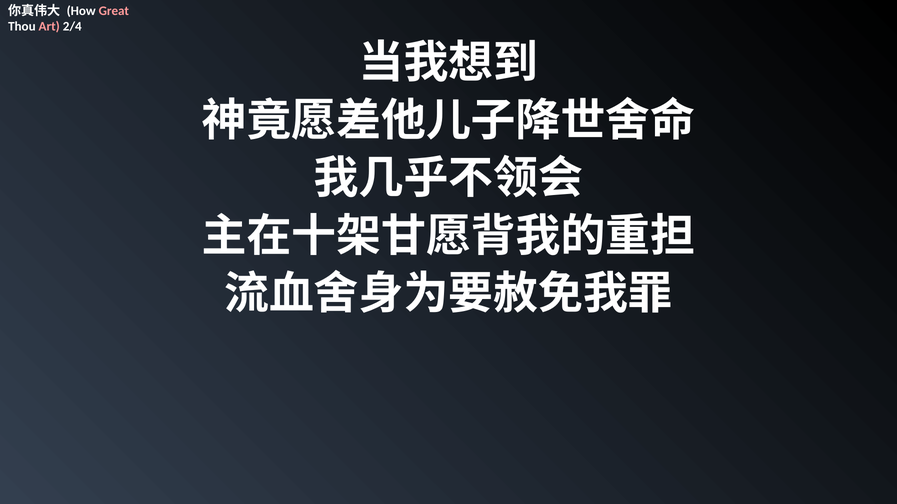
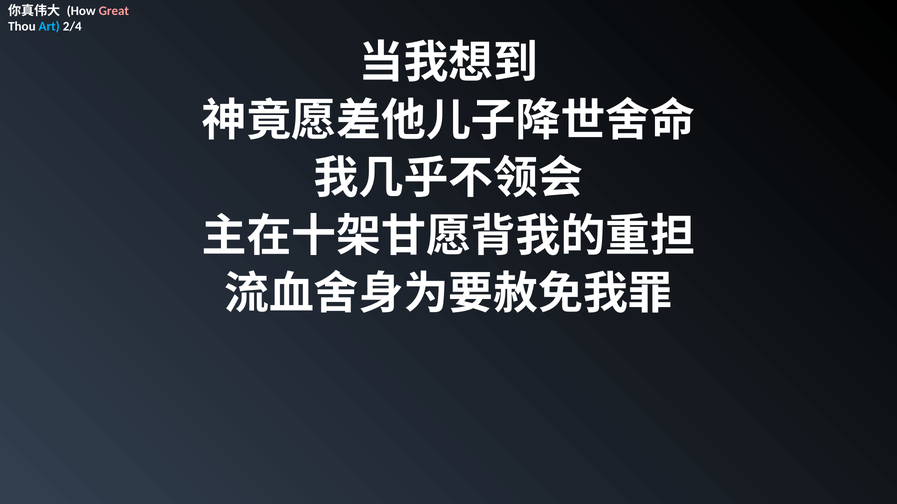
Art colour: pink -> light blue (49, 27)
